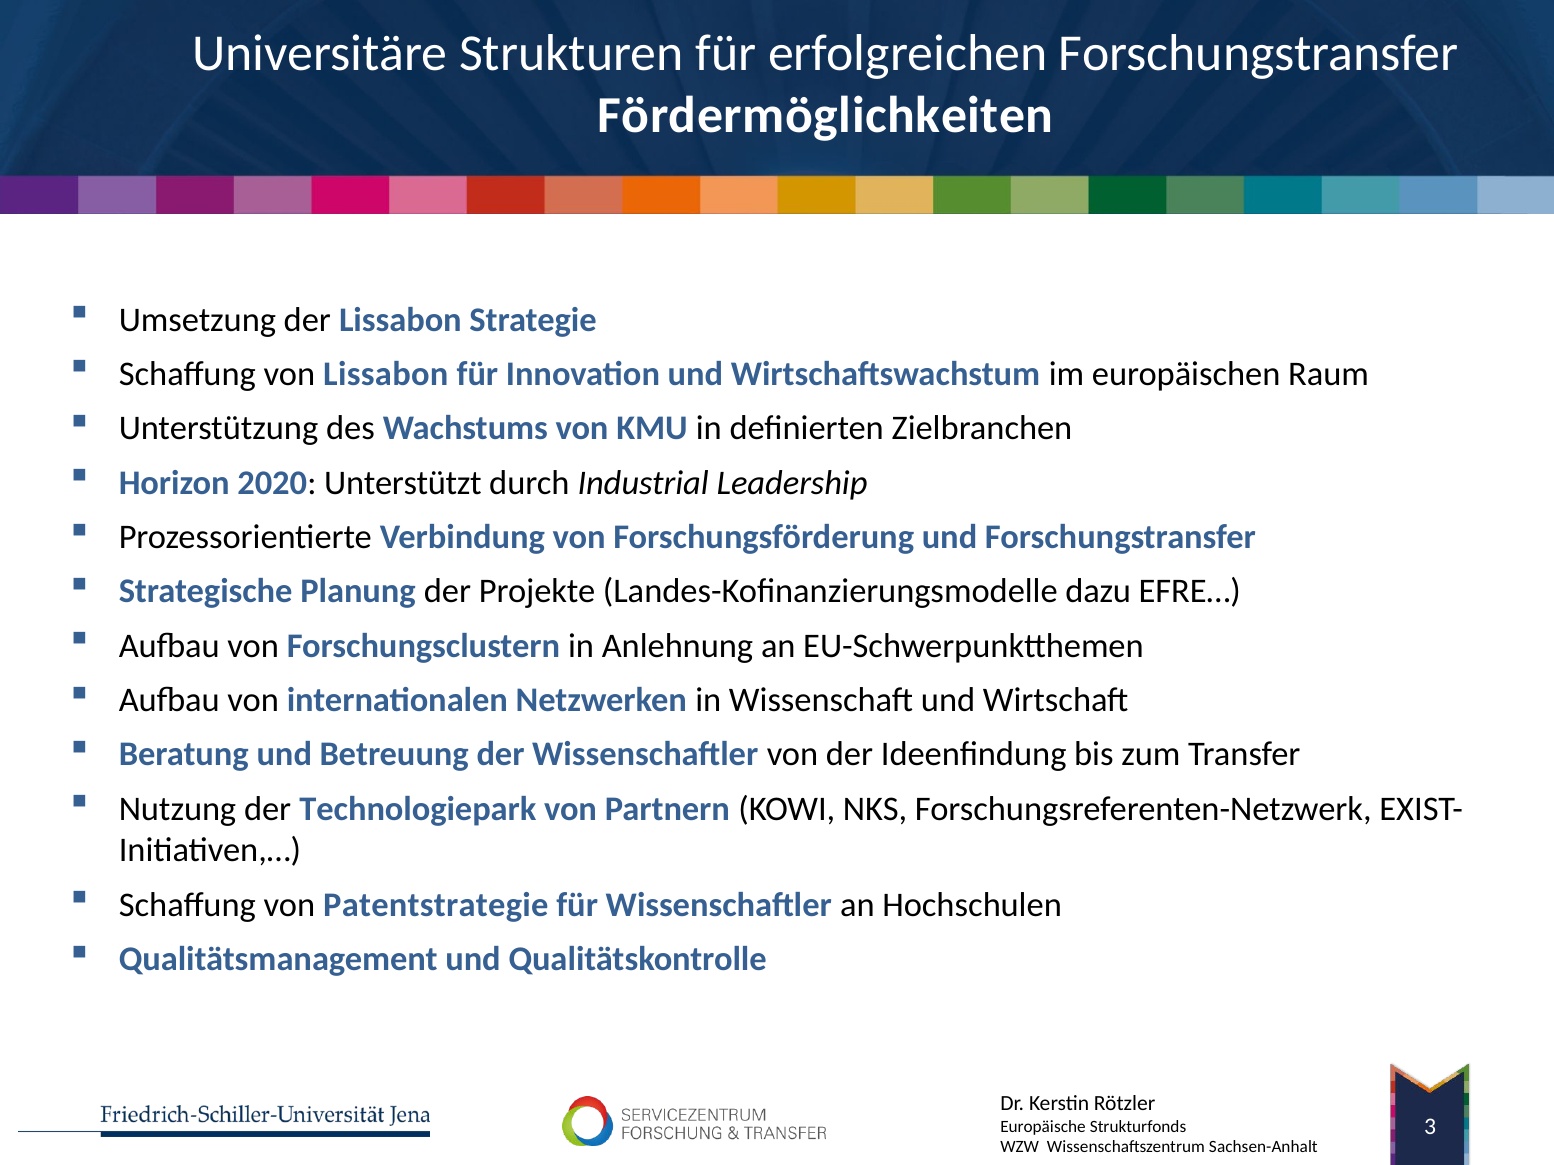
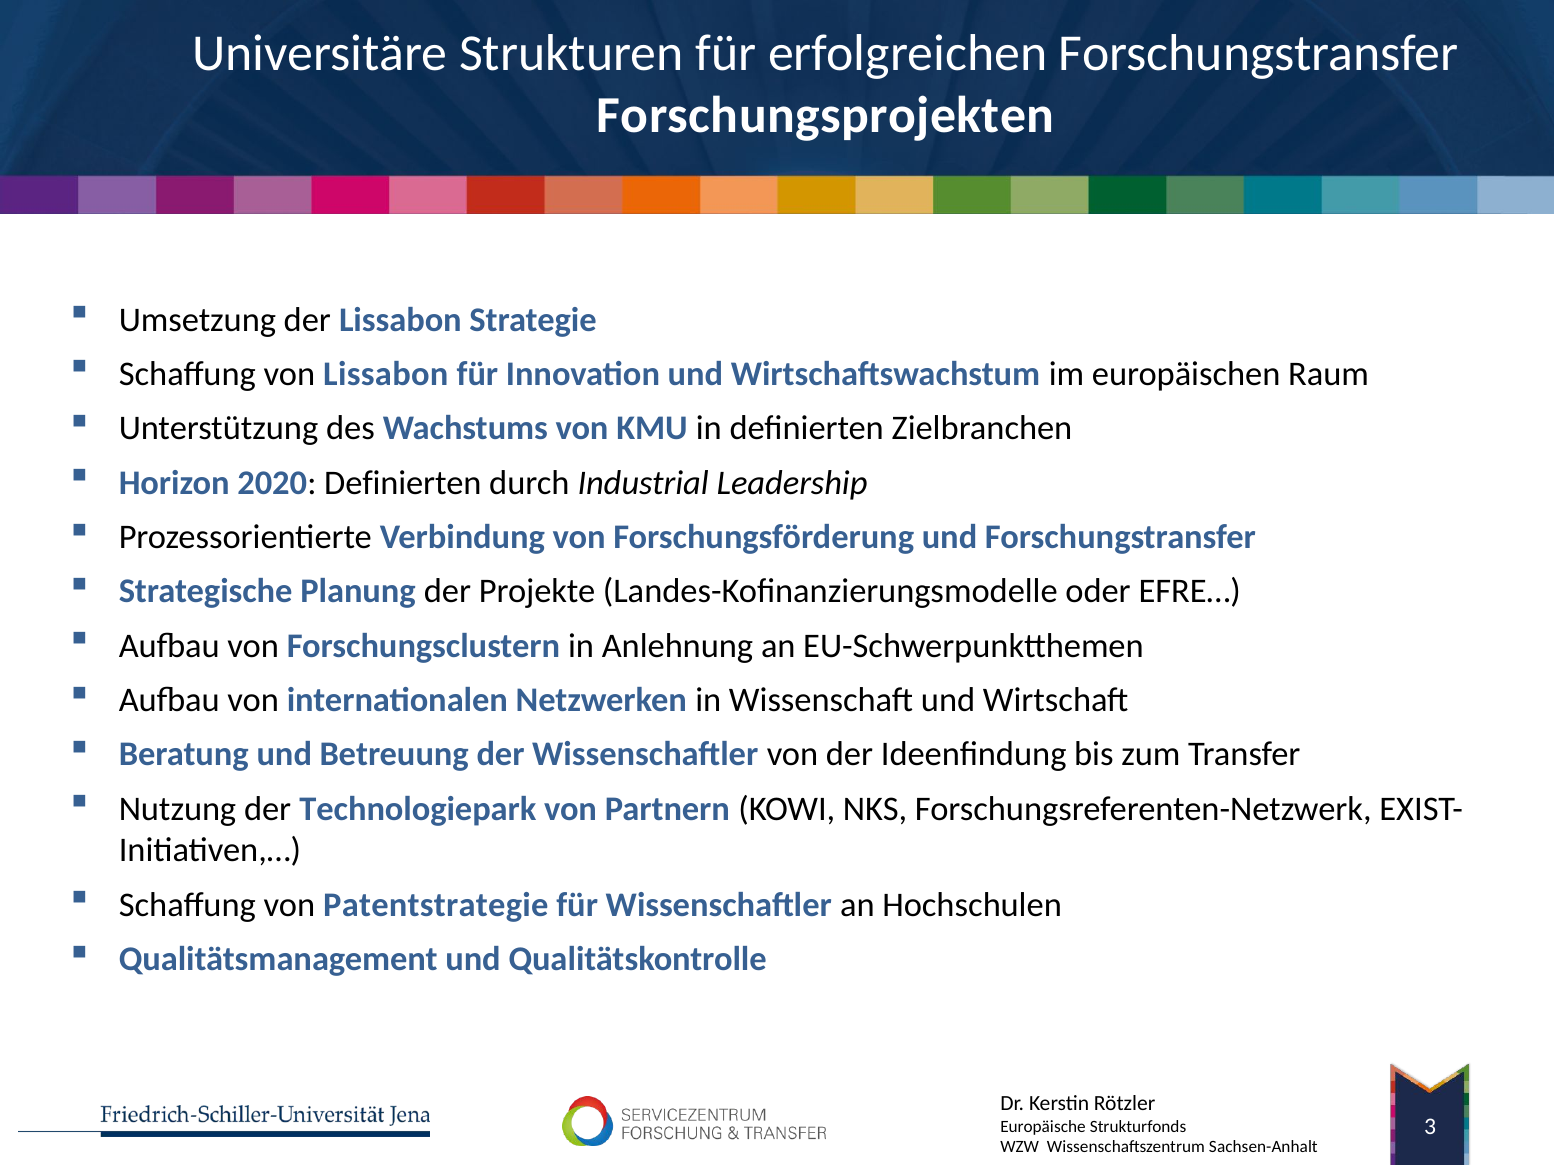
Fördermöglichkeiten: Fördermöglichkeiten -> Forschungsprojekten (826, 116)
2020 Unterstützt: Unterstützt -> Definierten (403, 483)
dazu: dazu -> oder (1098, 592)
